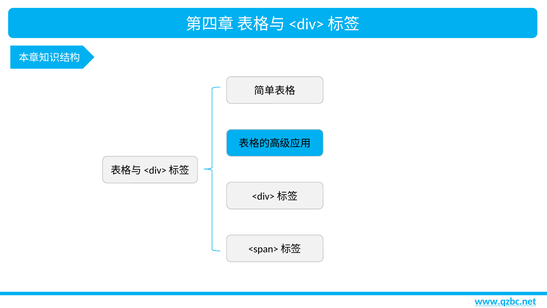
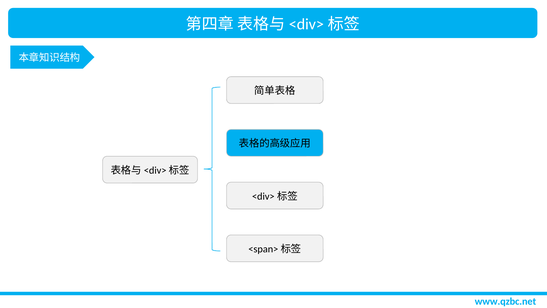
www.qzbc.net underline: present -> none (505, 301)
